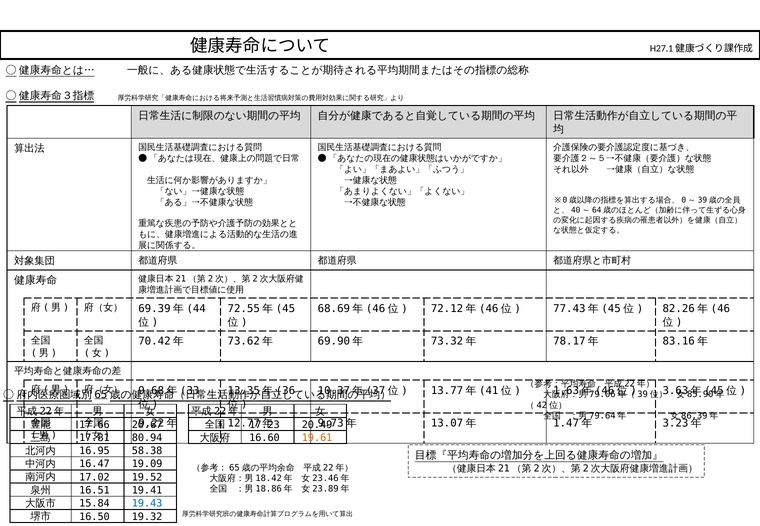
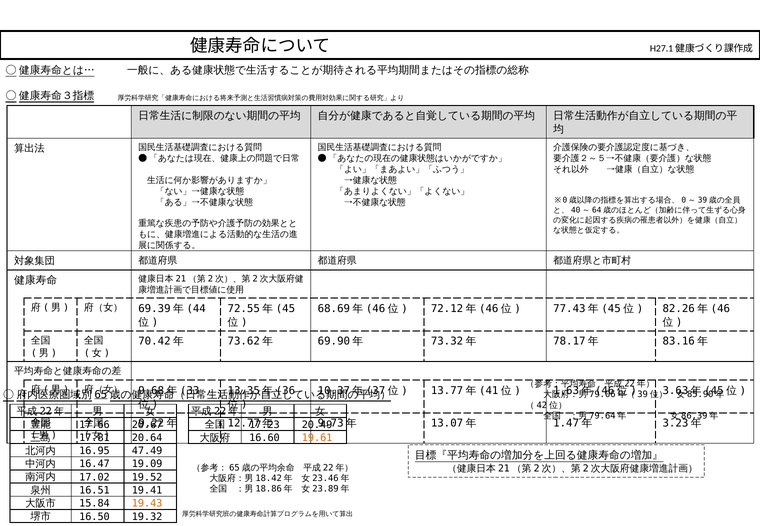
80.94: 80.94 -> 20.64 (147, 438)
58.38: 58.38 -> 47.49 (147, 451)
19.43 colour: blue -> orange (147, 504)
